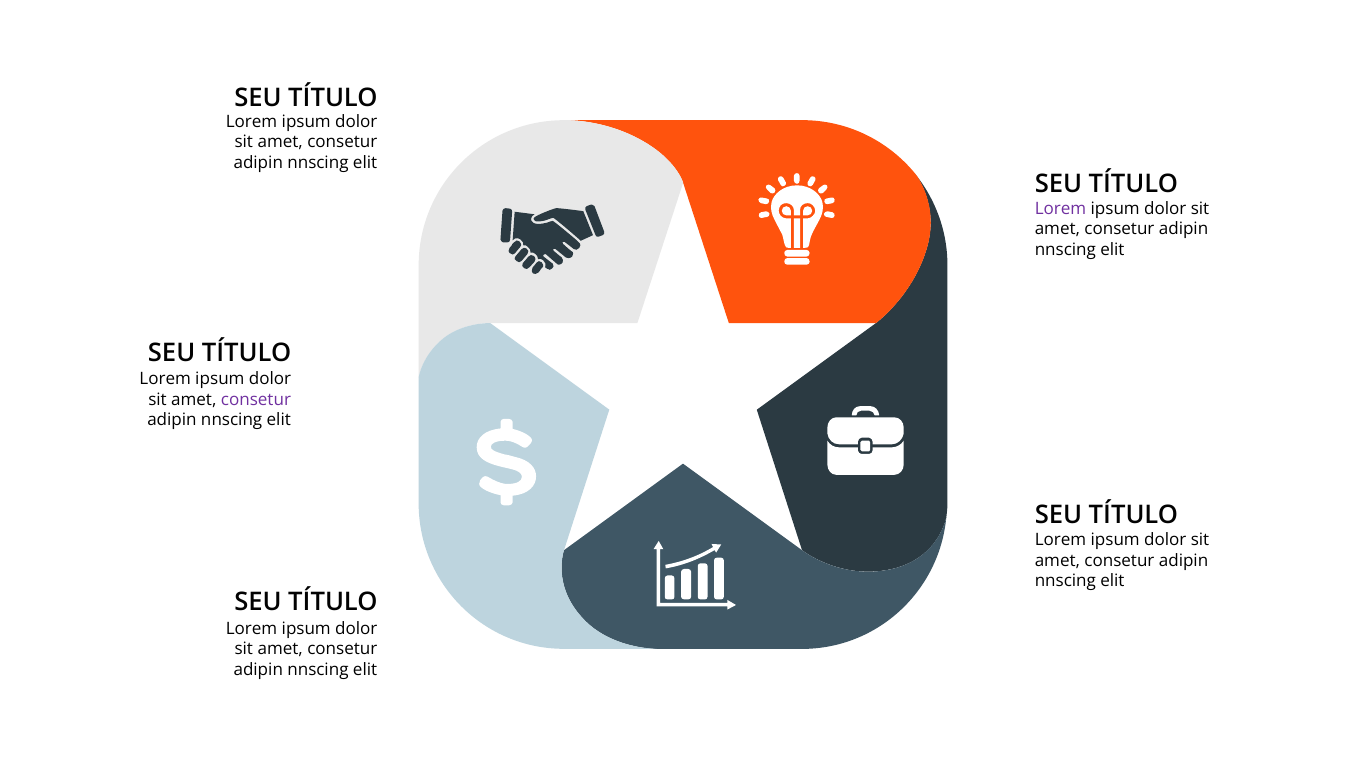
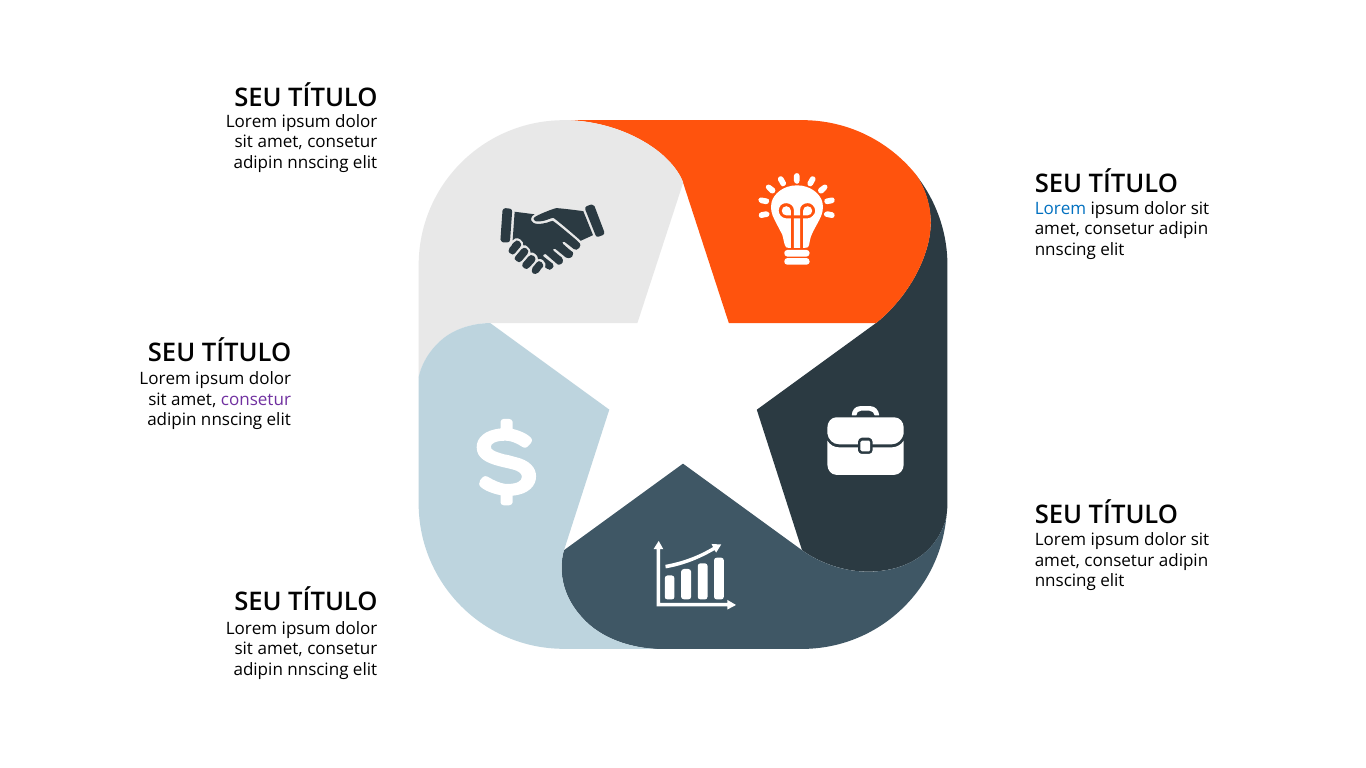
Lorem colour: purple -> blue (1060, 209)
